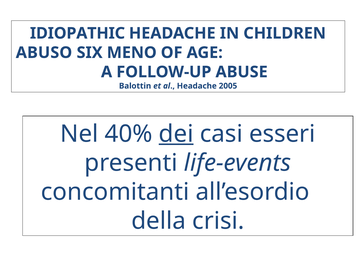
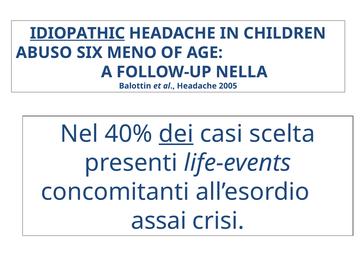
IDIOPATHIC underline: none -> present (77, 33)
ABUSE: ABUSE -> NELLA (242, 72)
esseri: esseri -> scelta (282, 134)
della: della -> assai (159, 221)
